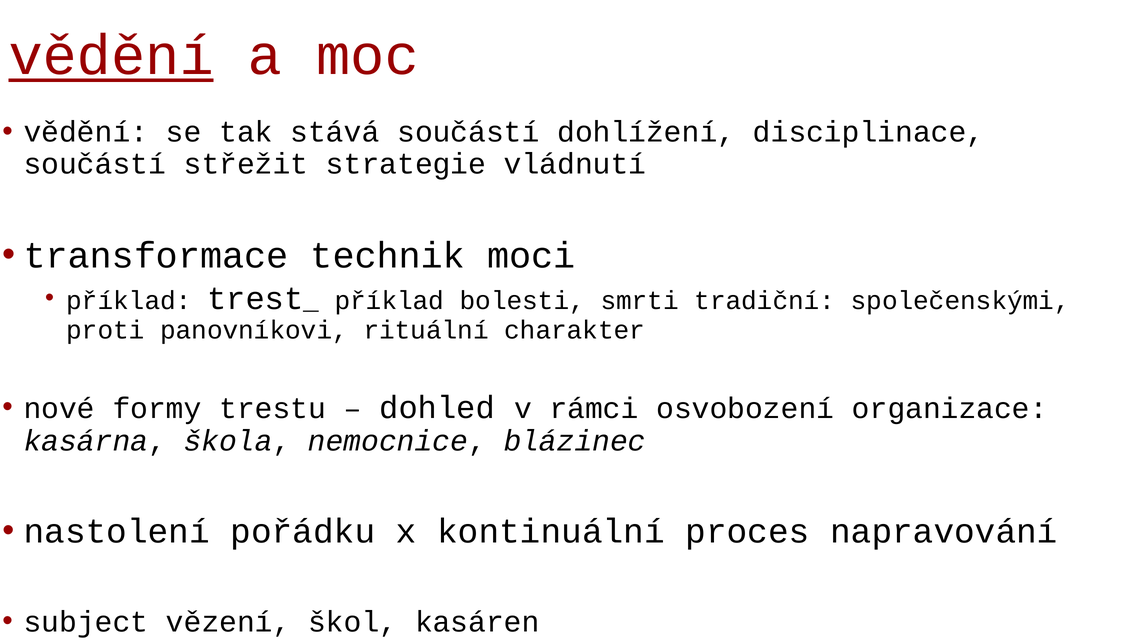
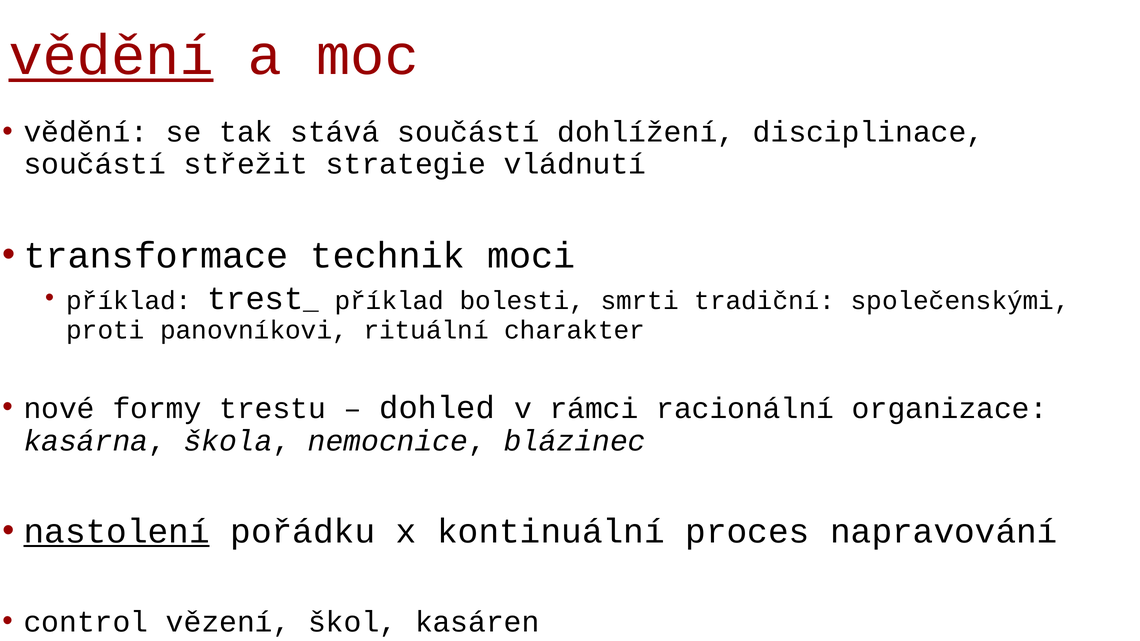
osvobození: osvobození -> racionální (745, 409)
nastolení underline: none -> present (117, 532)
subject: subject -> control (86, 622)
